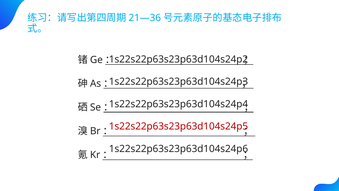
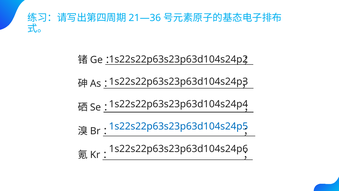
1s22s22p63s23p63d104s24p5 colour: red -> blue (178, 126)
